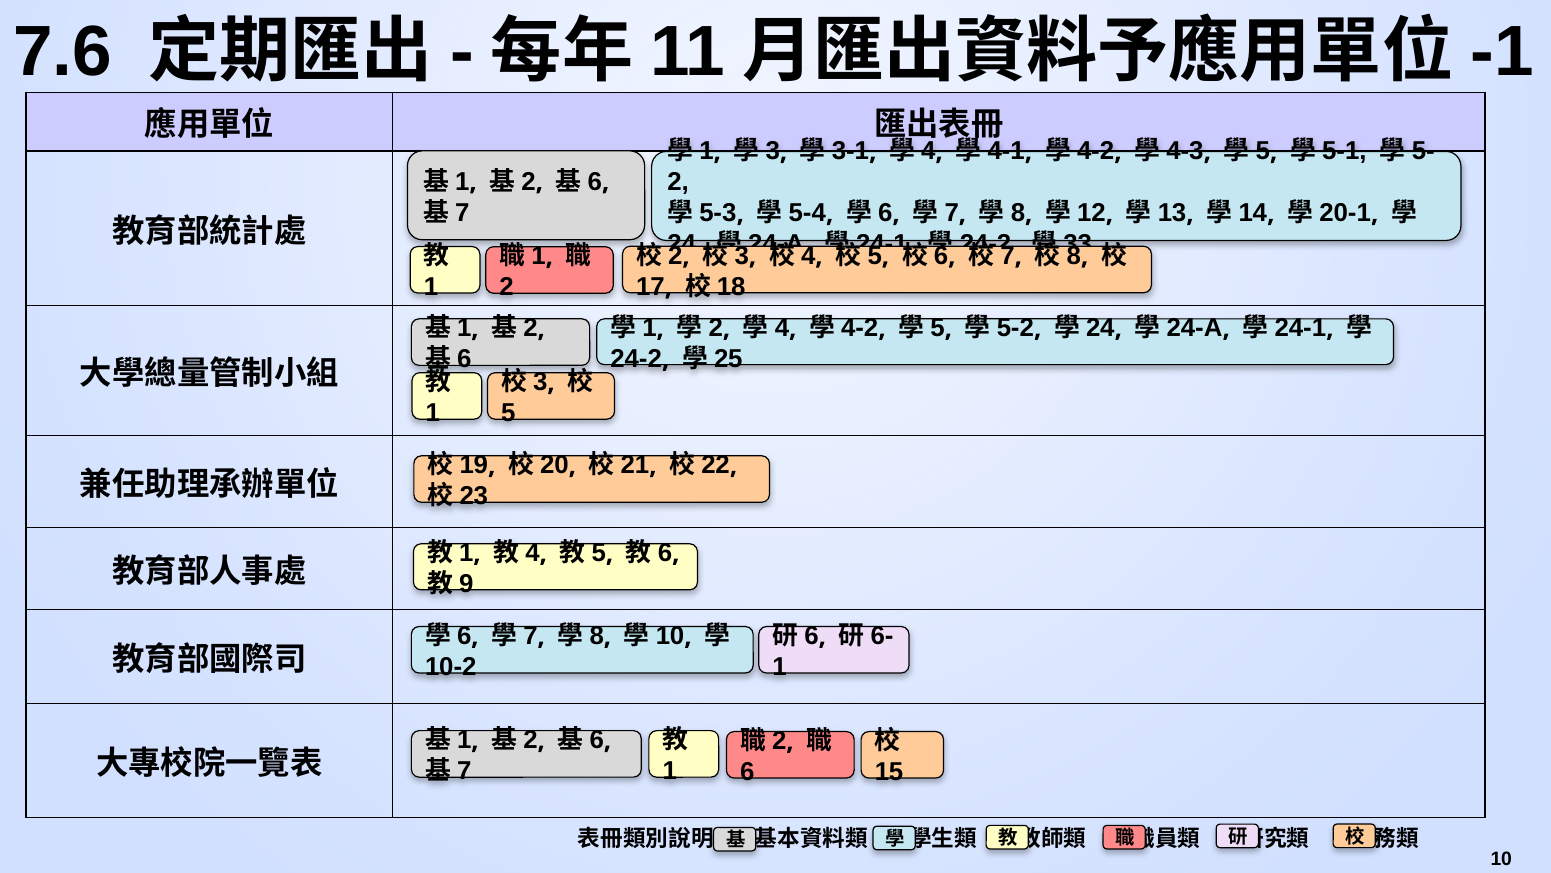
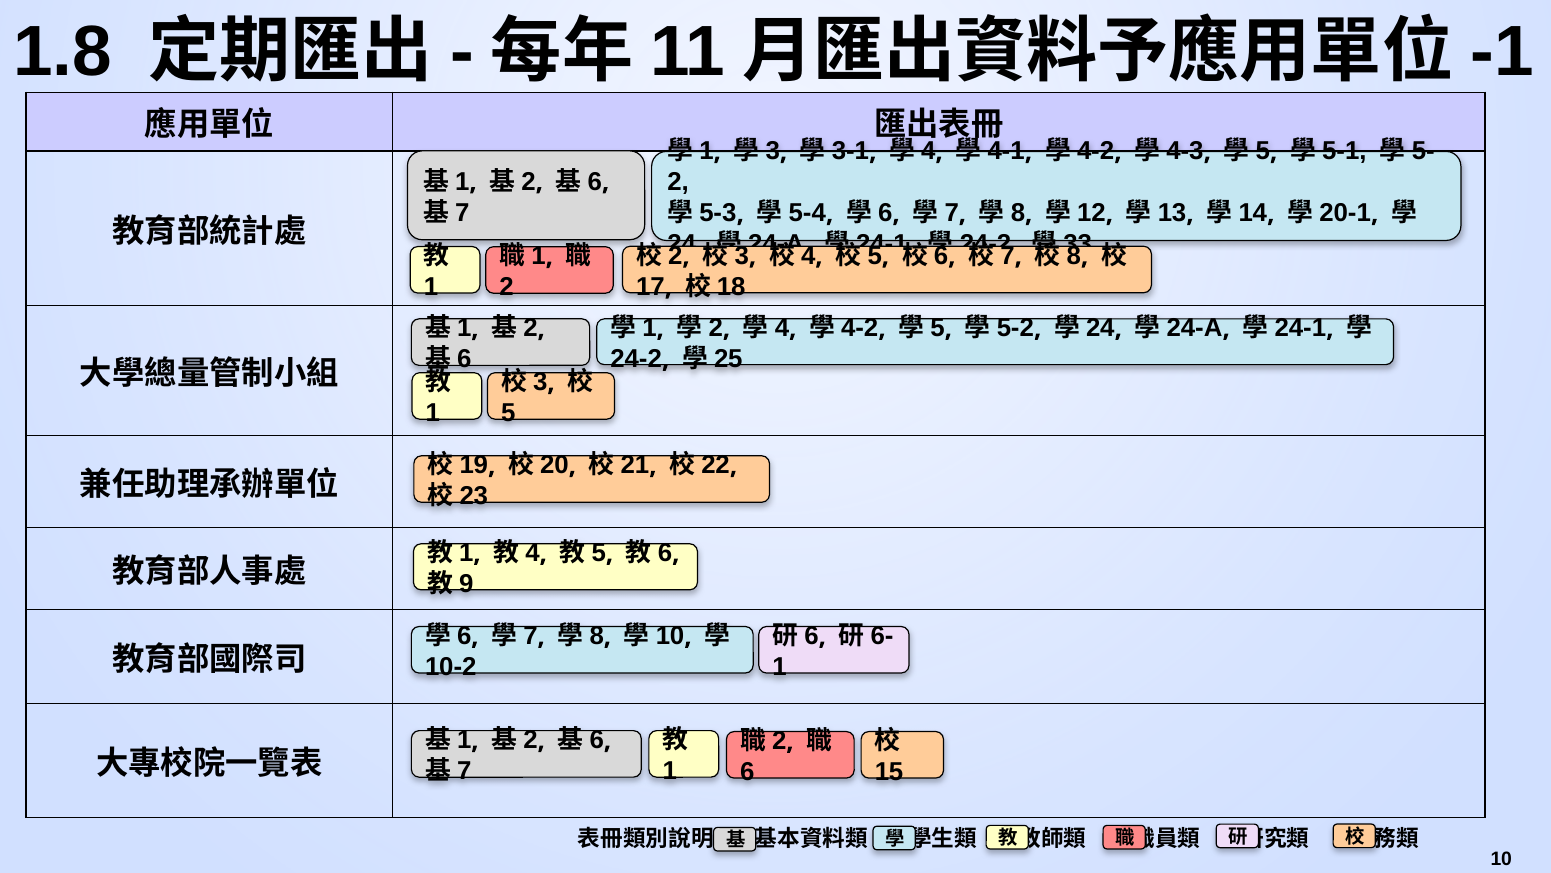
7.6: 7.6 -> 1.8 (62, 52)
